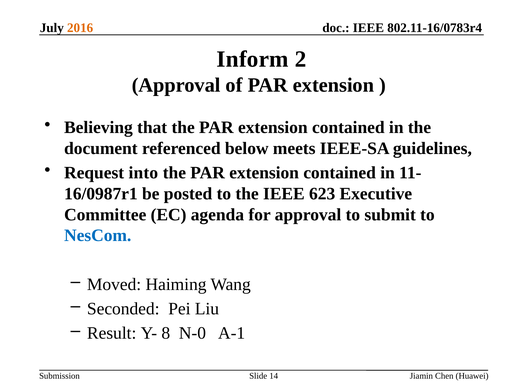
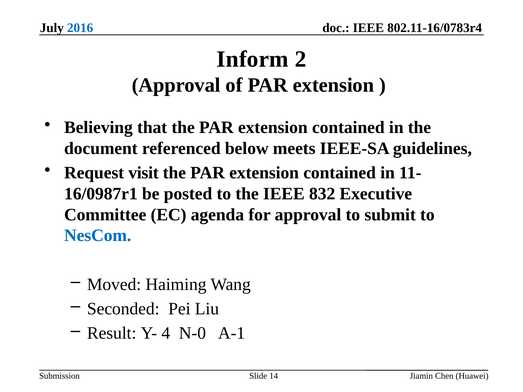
2016 colour: orange -> blue (80, 28)
into: into -> visit (144, 173)
623: 623 -> 832 (322, 194)
8: 8 -> 4 (166, 333)
